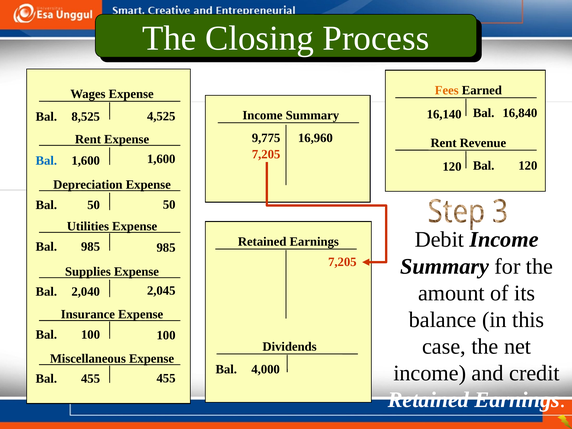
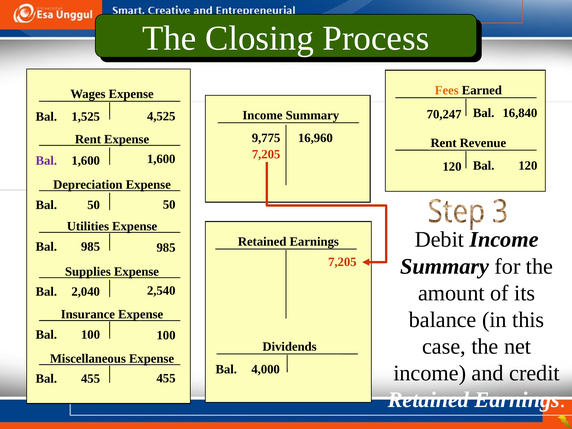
16,140: 16,140 -> 70,247 (444, 114)
8,525: 8,525 -> 1,525 (86, 117)
Bal colour: blue -> purple (46, 161)
2,045: 2,045 -> 2,540 (161, 291)
